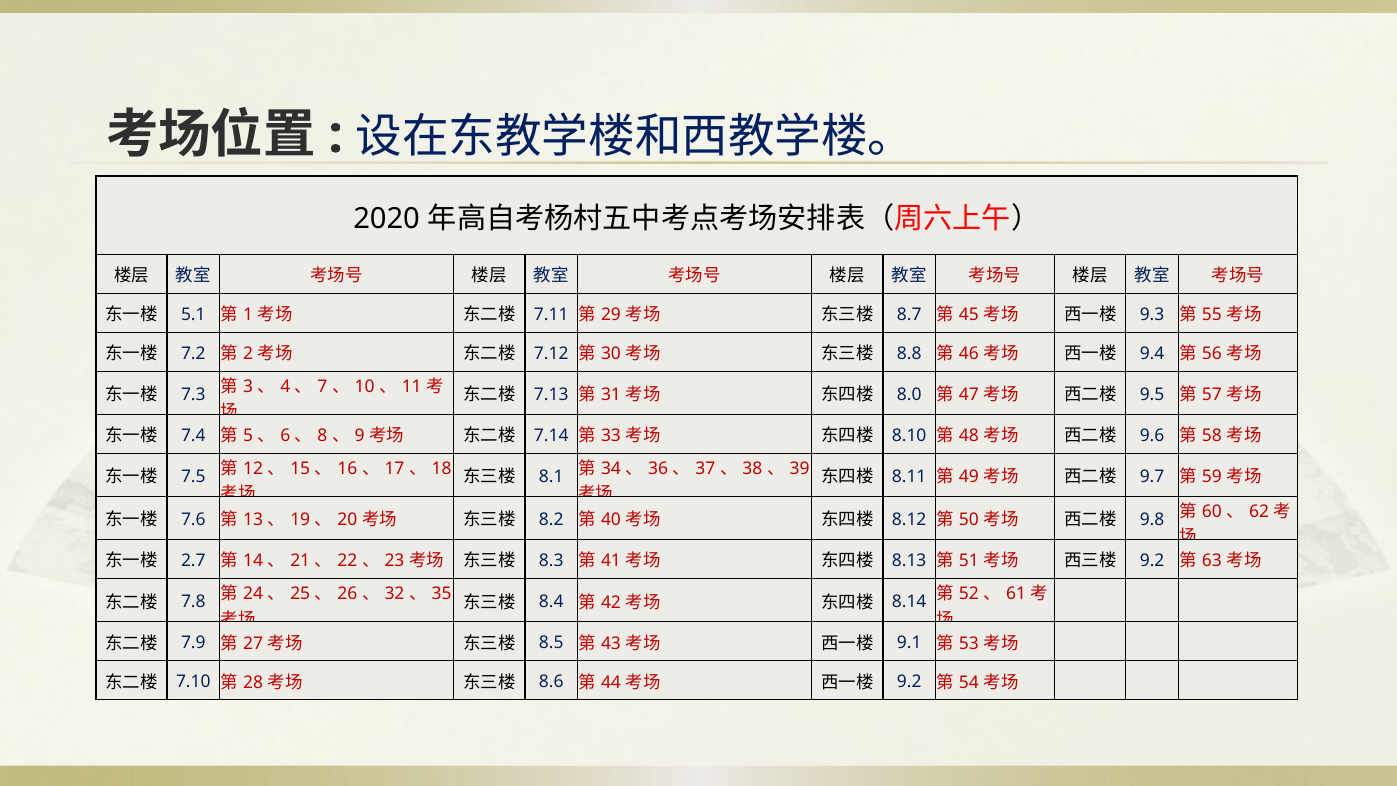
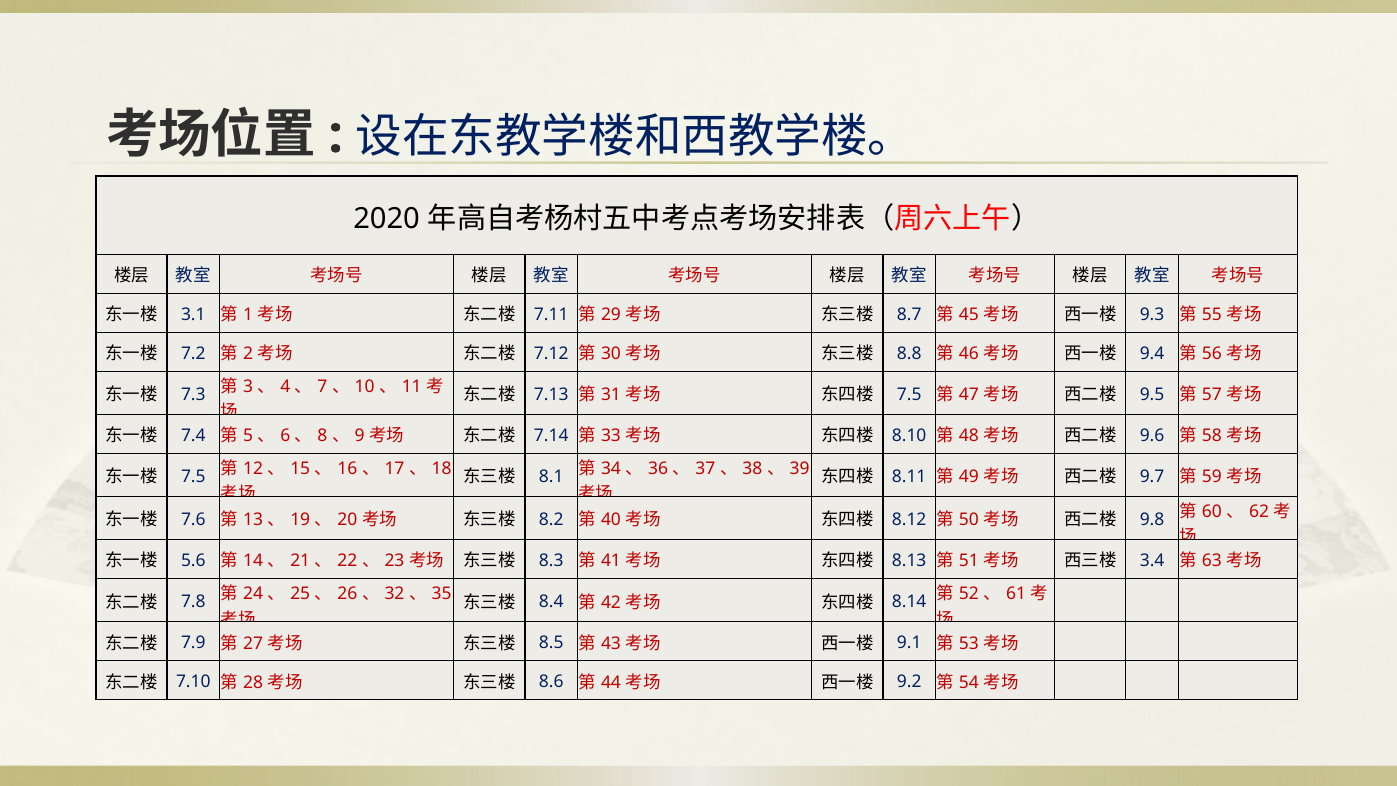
5.1: 5.1 -> 3.1 (193, 314)
8.0: 8.0 -> 7.5 (909, 394)
2.7: 2.7 -> 5.6 (193, 560)
9.2: 9.2 -> 3.4 (1152, 560)
